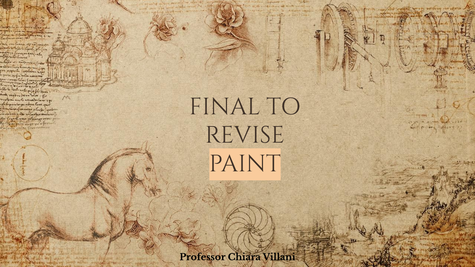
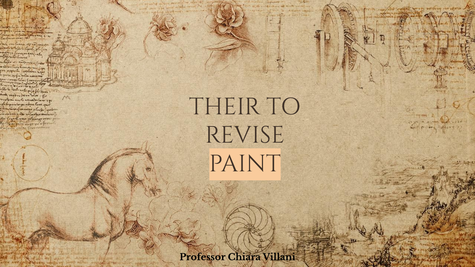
FINAL: FINAL -> THEIR (225, 107)
